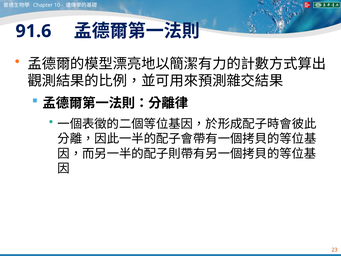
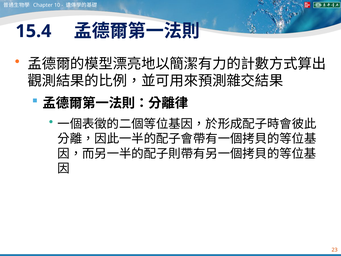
91.6: 91.6 -> 15.4 (33, 31)
